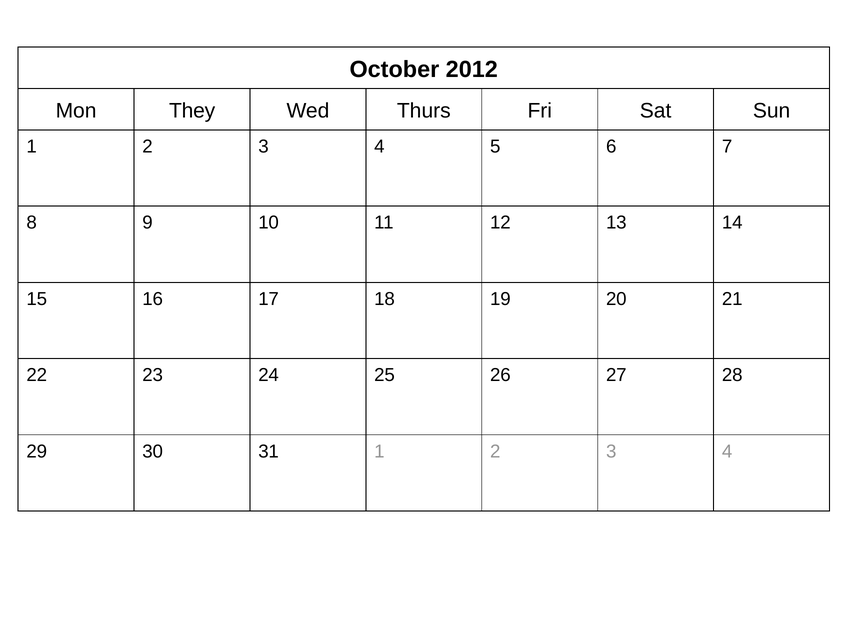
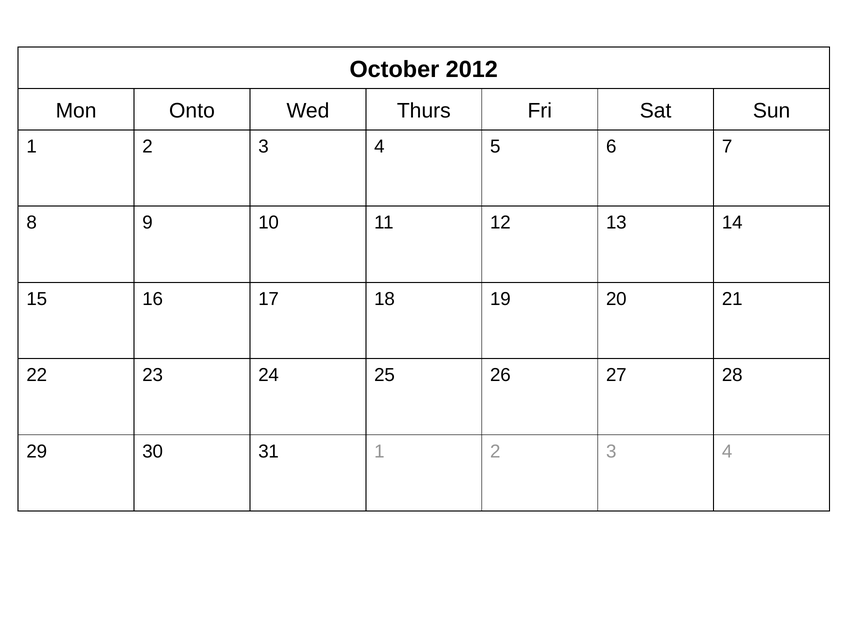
They: They -> Onto (192, 111)
